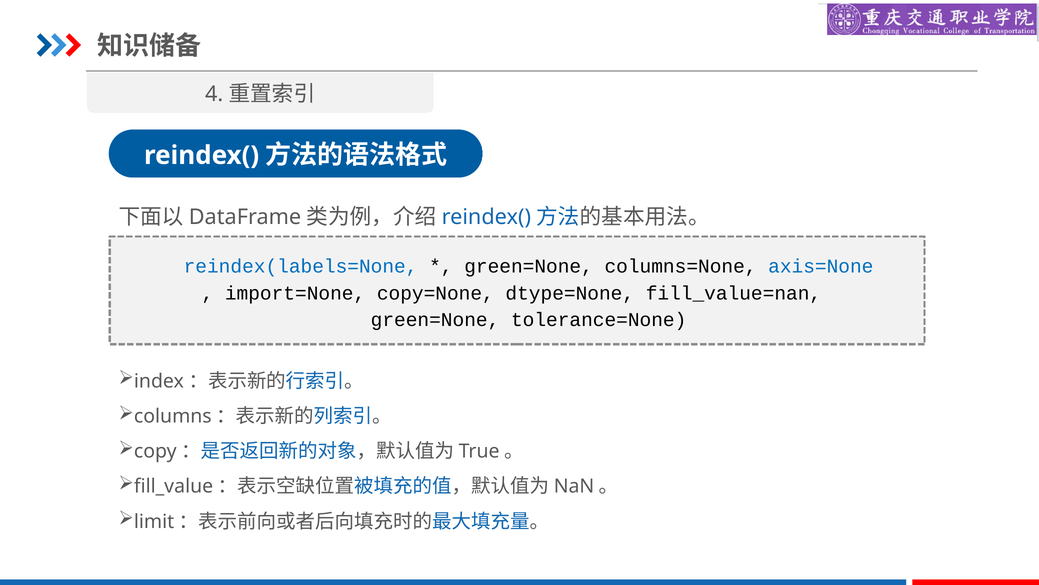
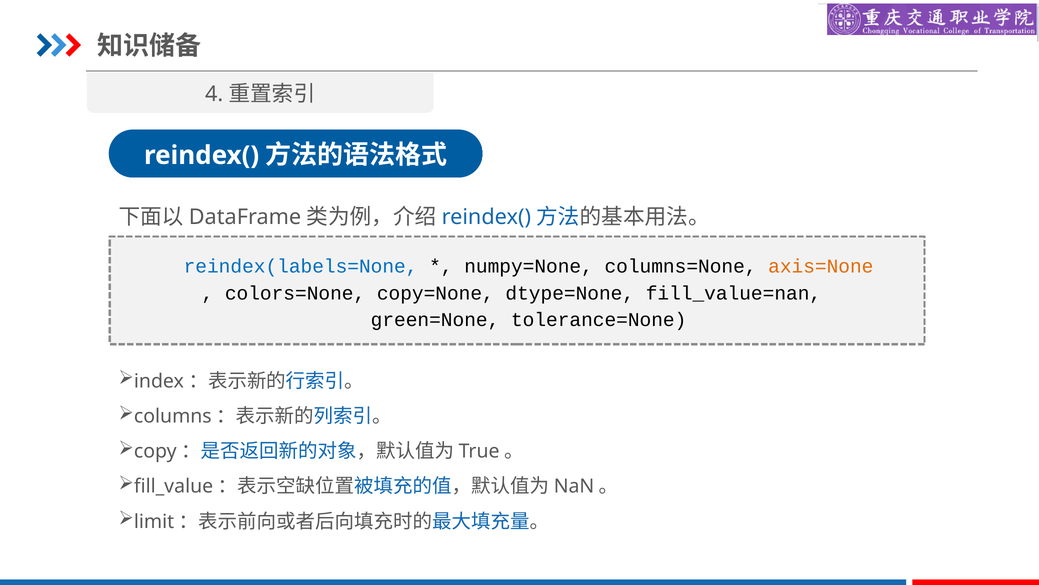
green=None: green=None -> numpy=None (529, 266)
axis=None colour: blue -> orange (821, 266)
import=None: import=None -> colors=None (295, 293)
